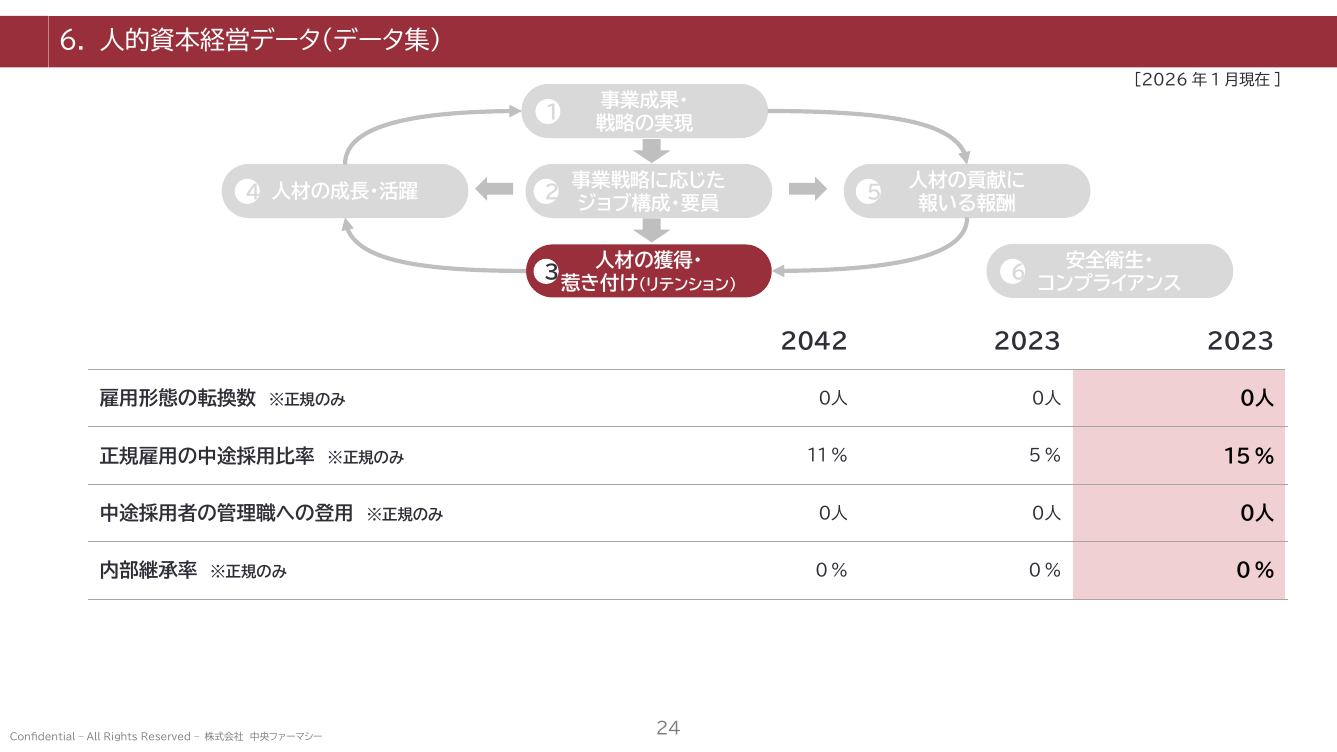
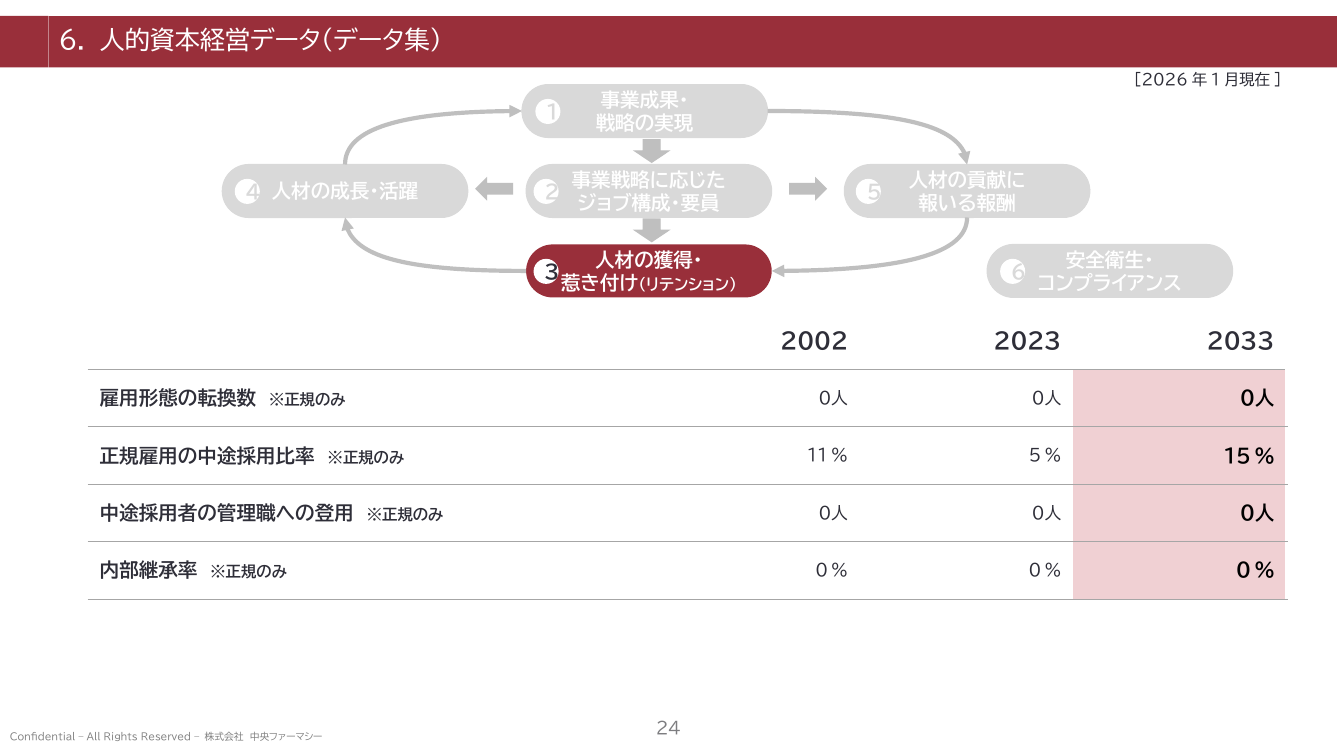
2042: 2042 -> 2002 (814, 342)
2023 2023: 2023 -> 2033 (1241, 342)
